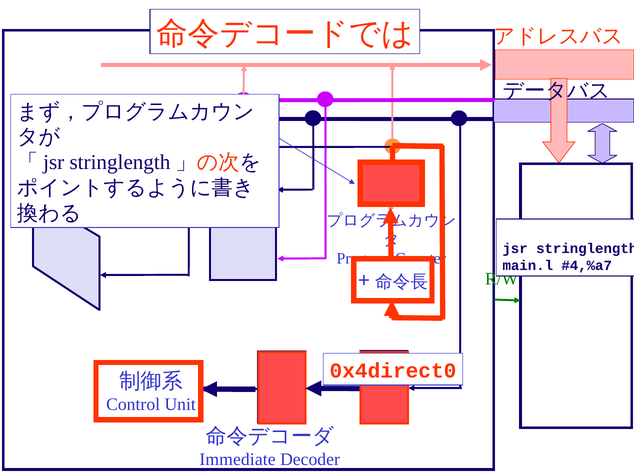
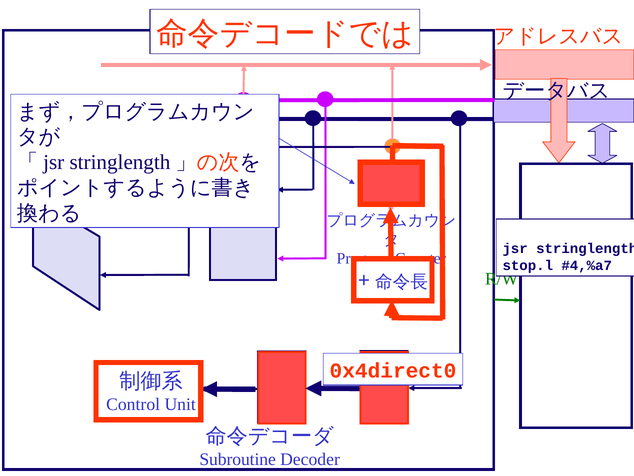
main.l: main.l -> stop.l (528, 265)
Immediate: Immediate -> Subroutine (238, 459)
